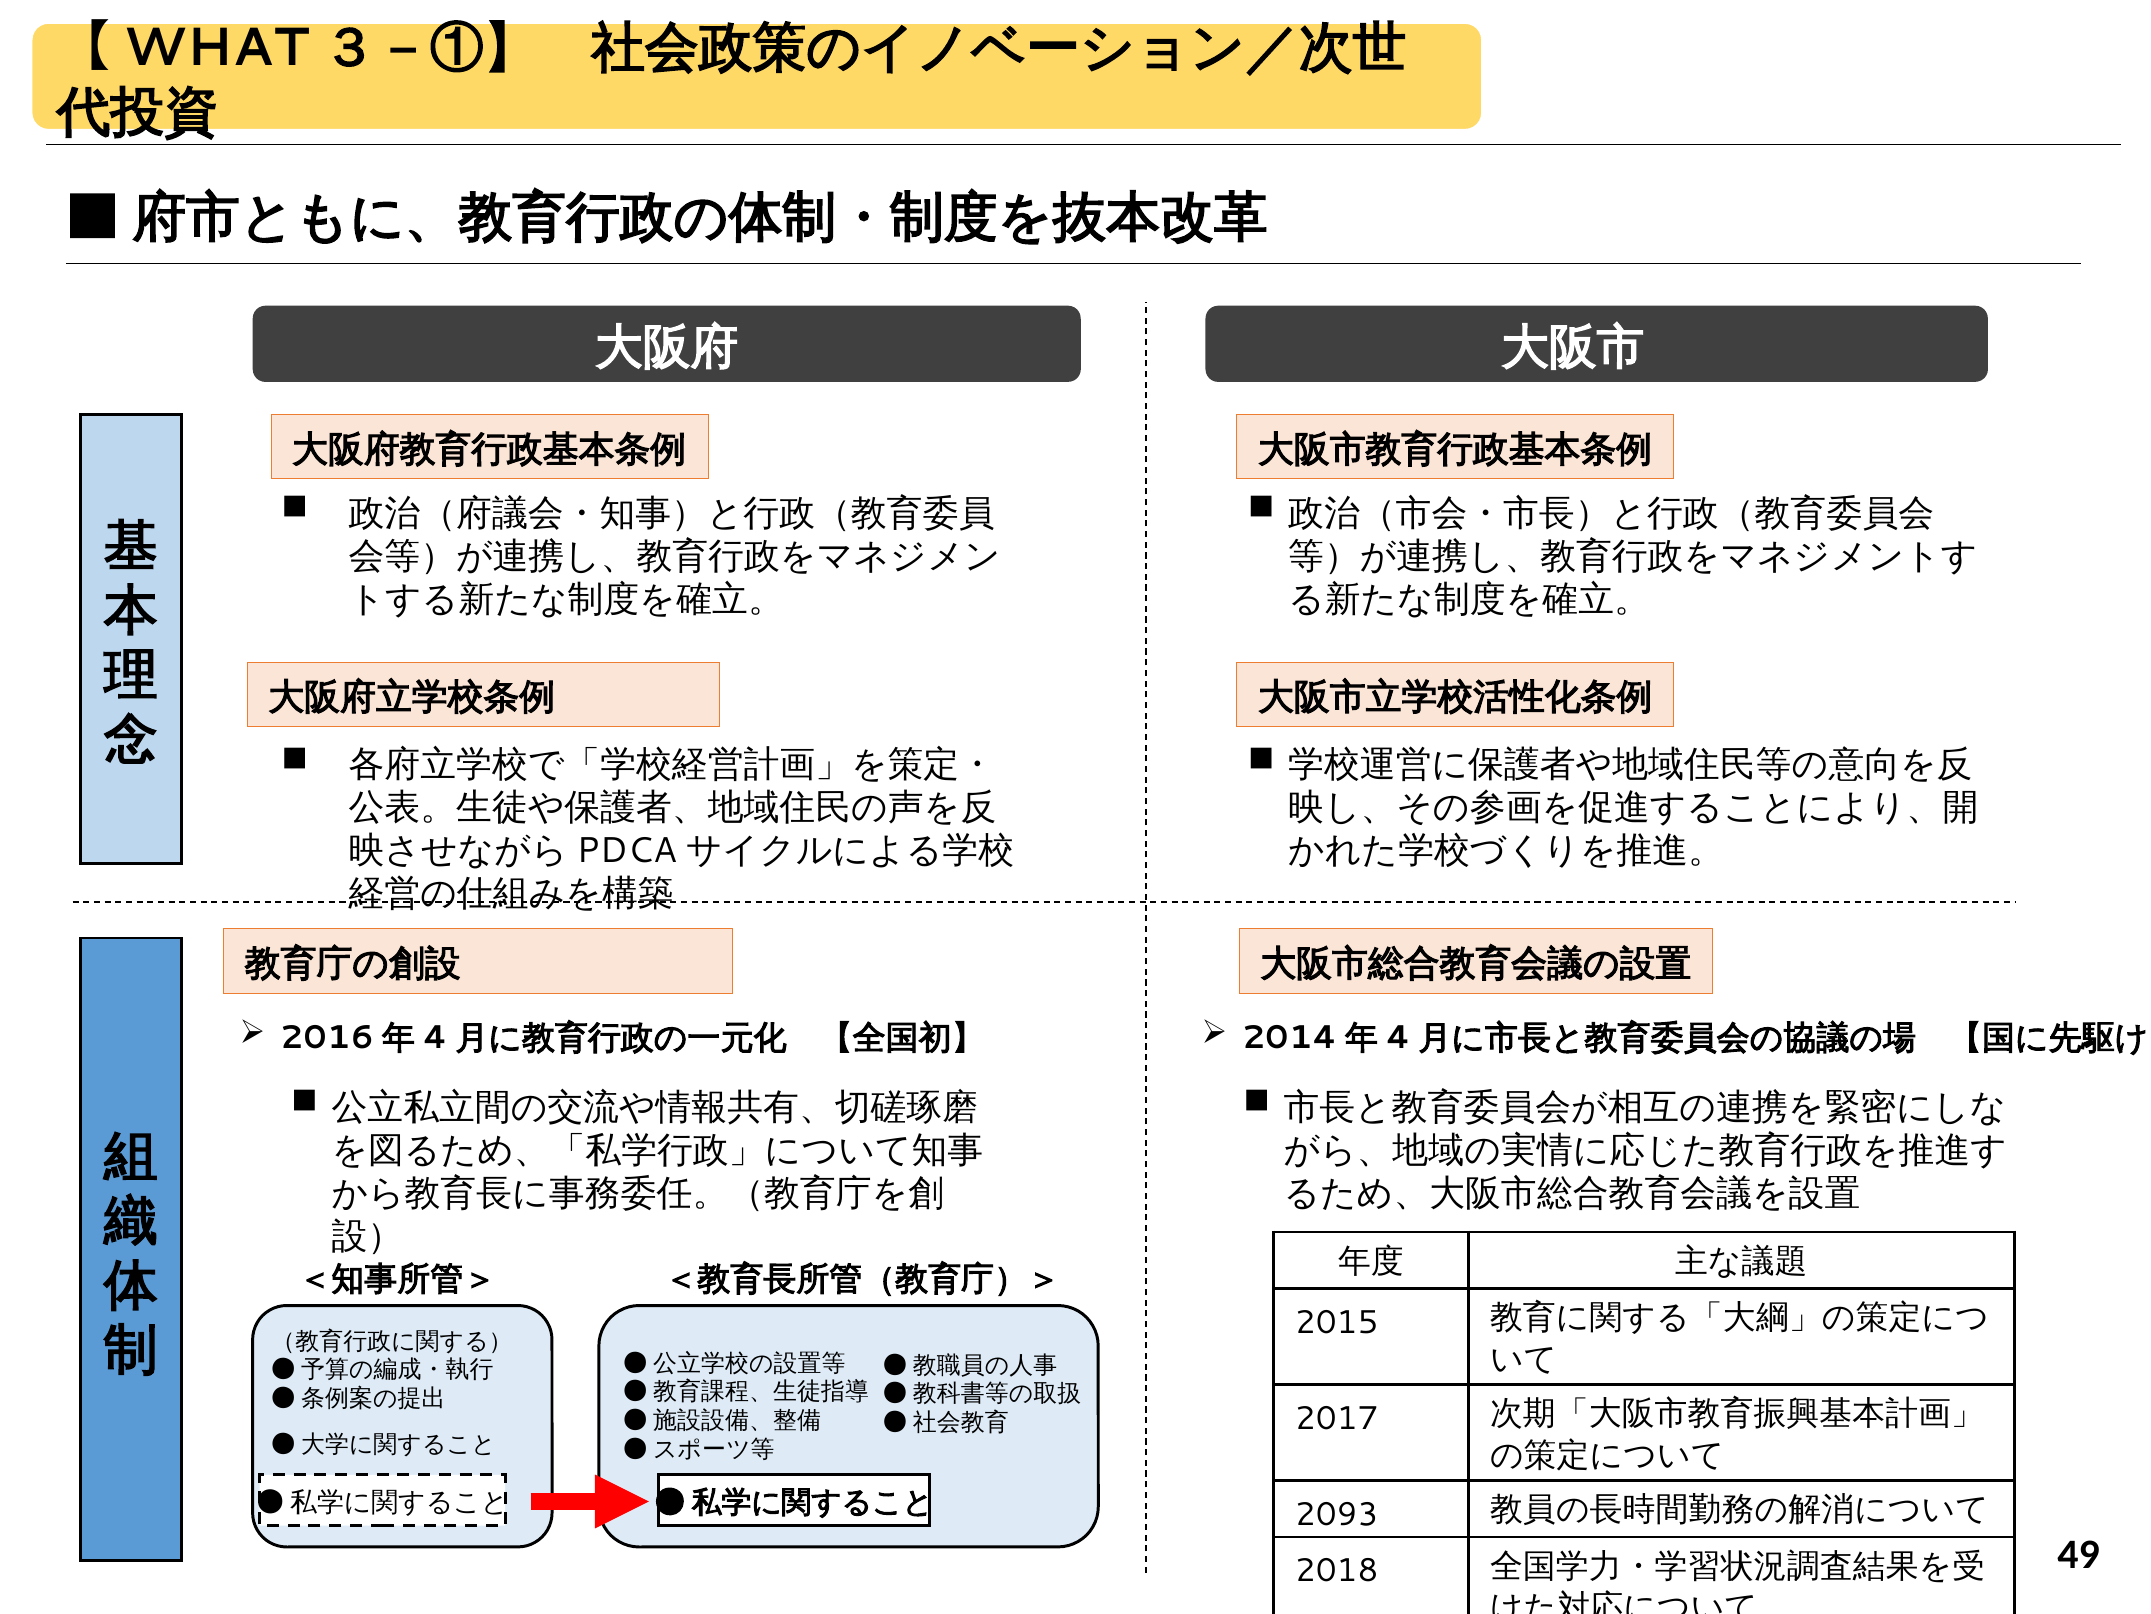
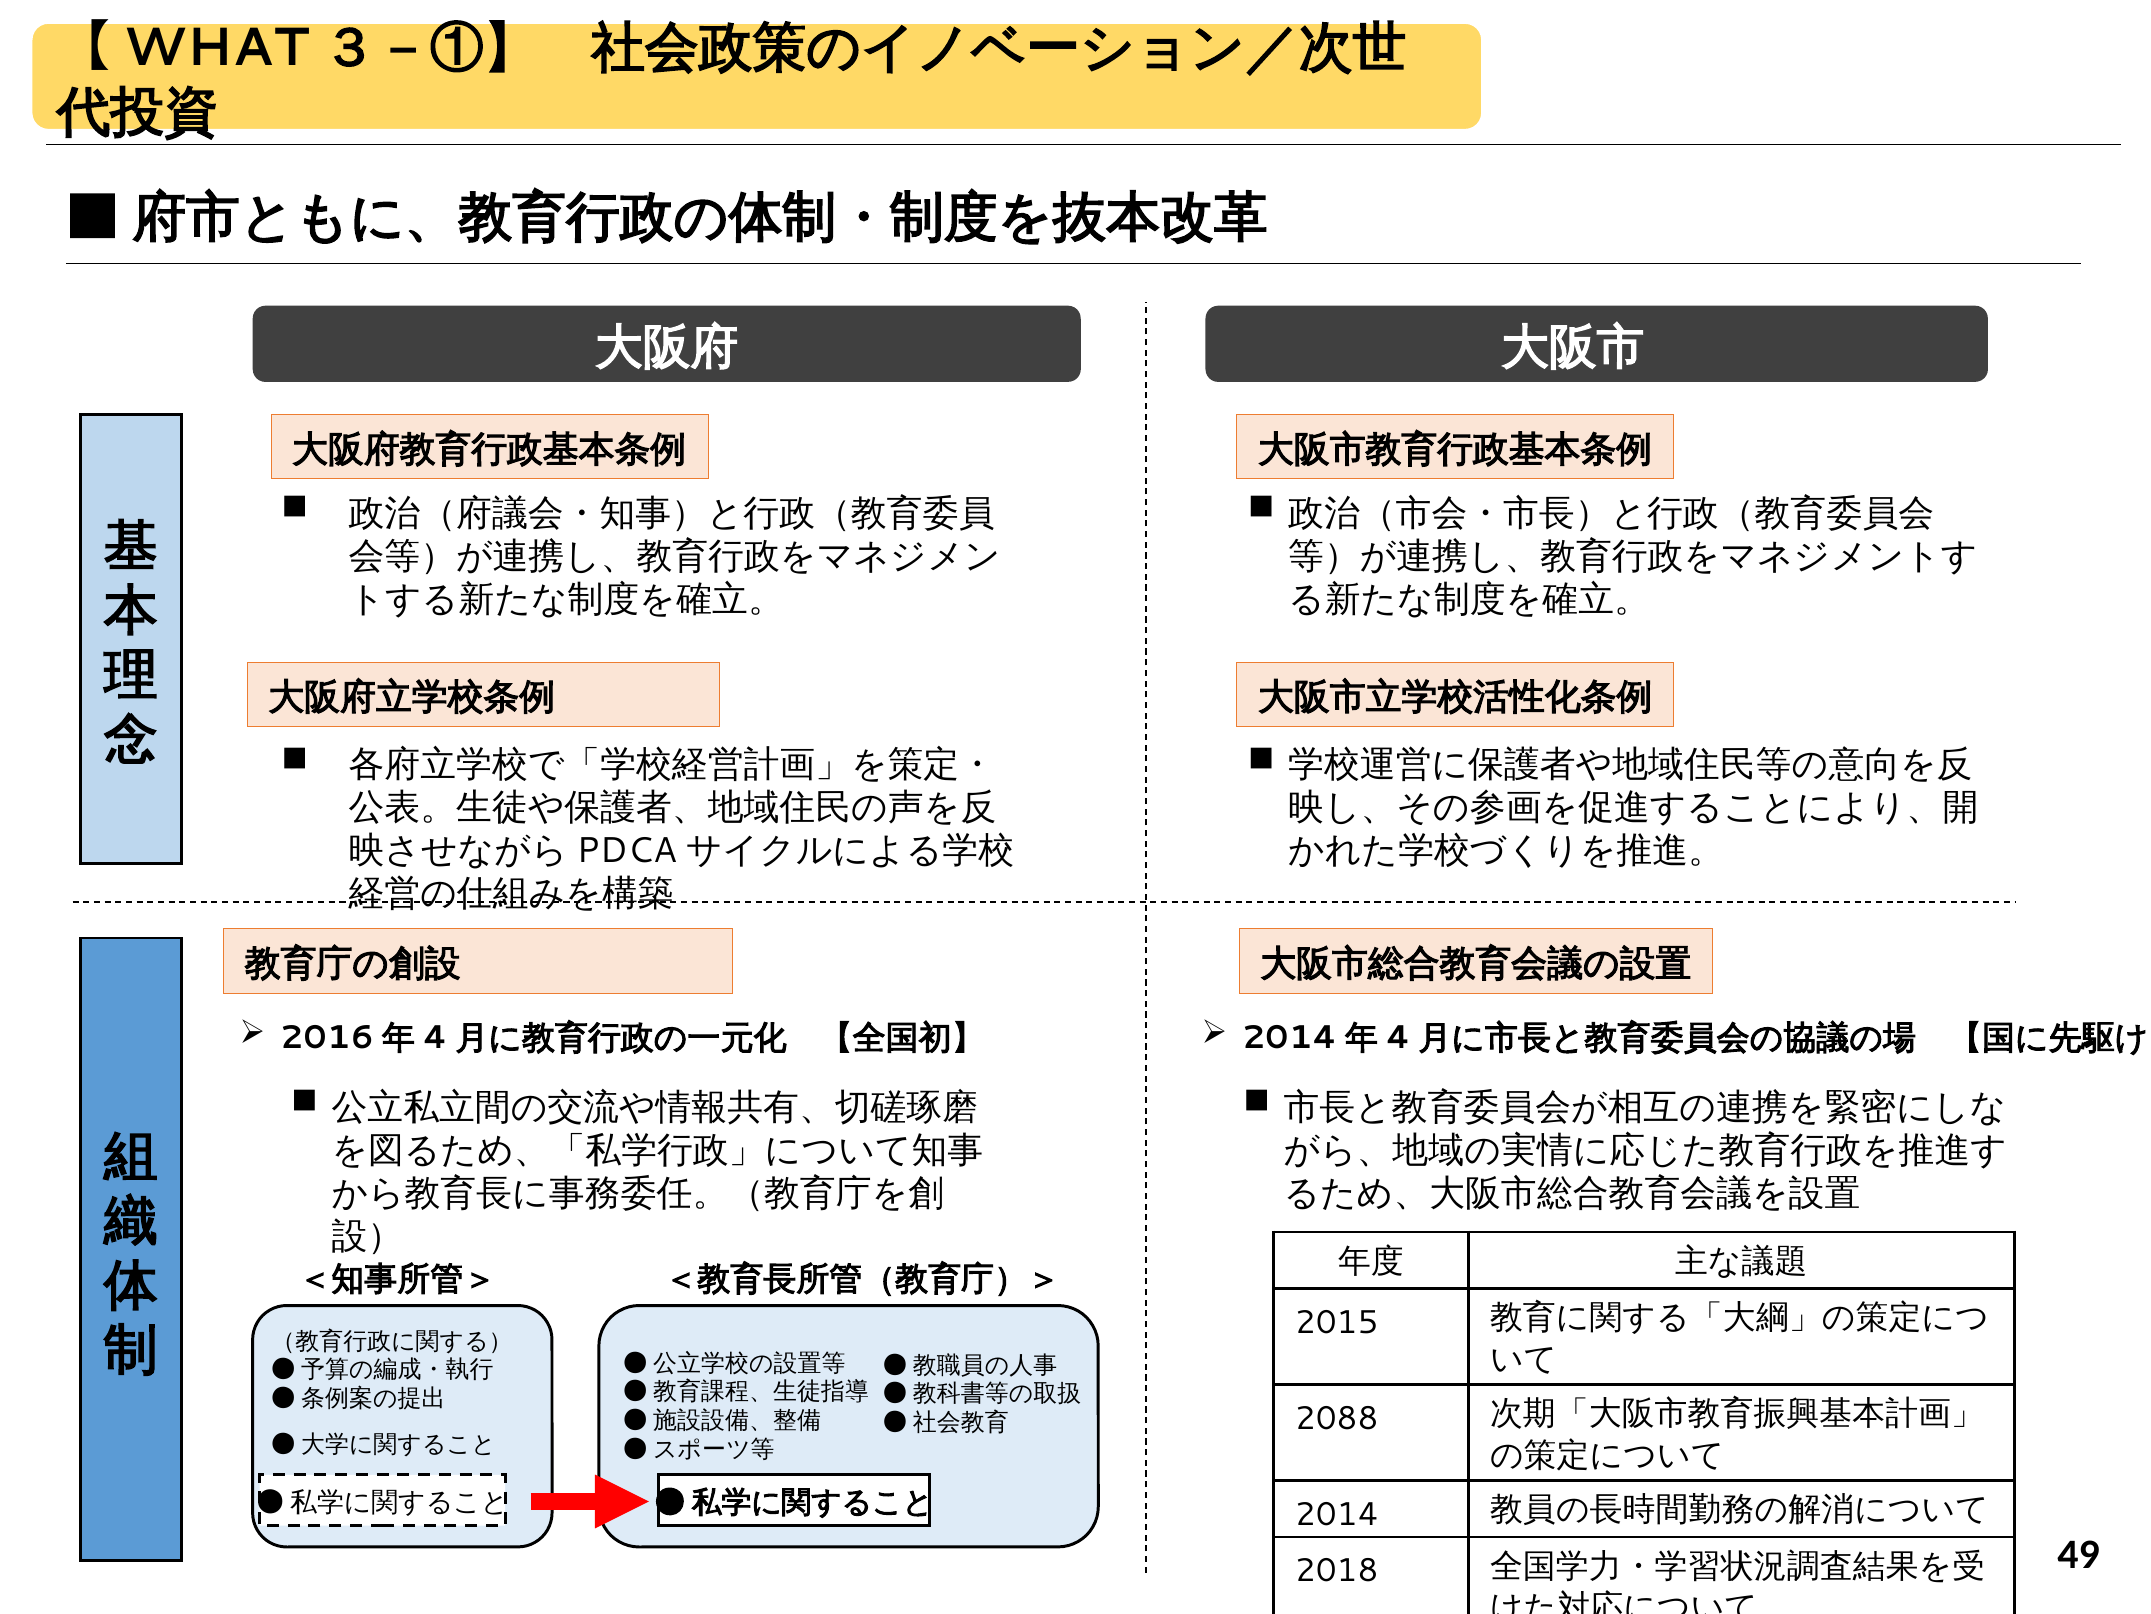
2017: 2017 -> 2088 (1337, 1418)
2093: 2093 -> 2014 (1337, 1513)
